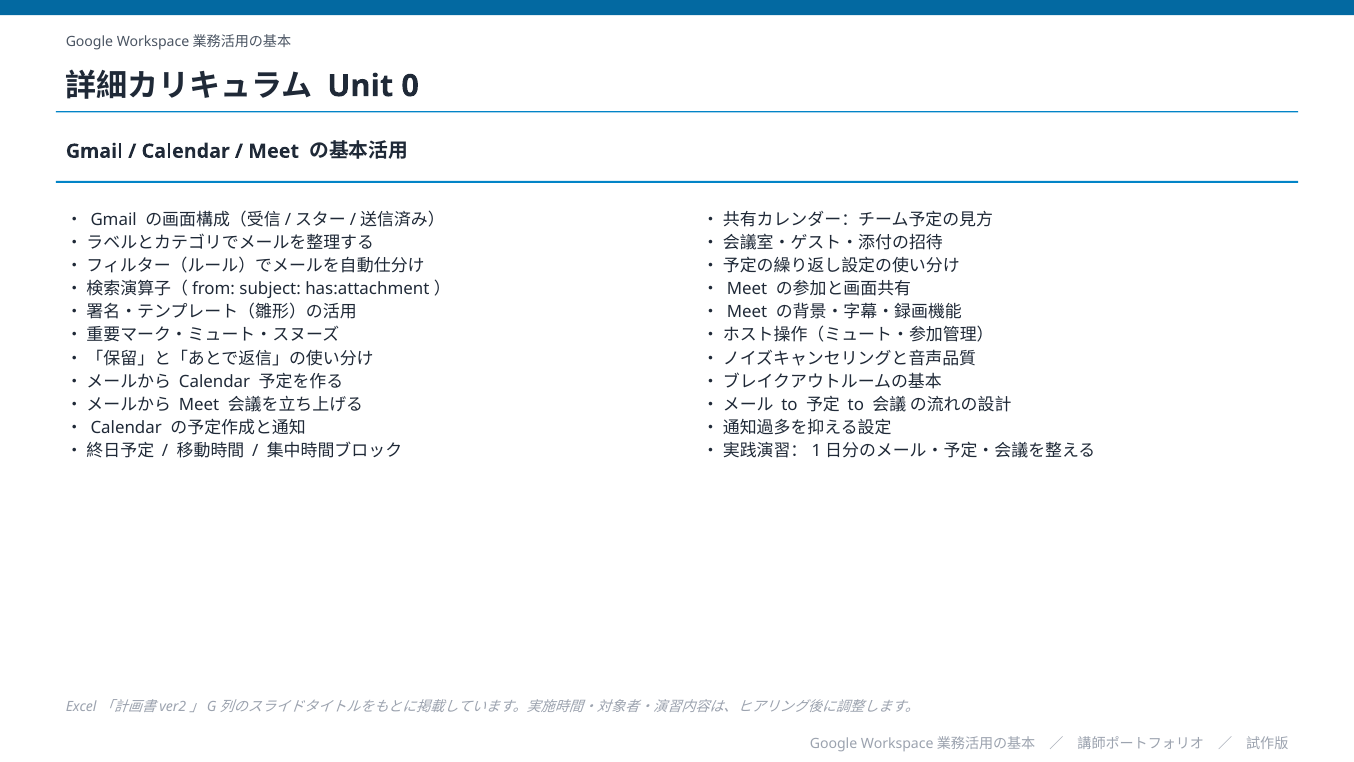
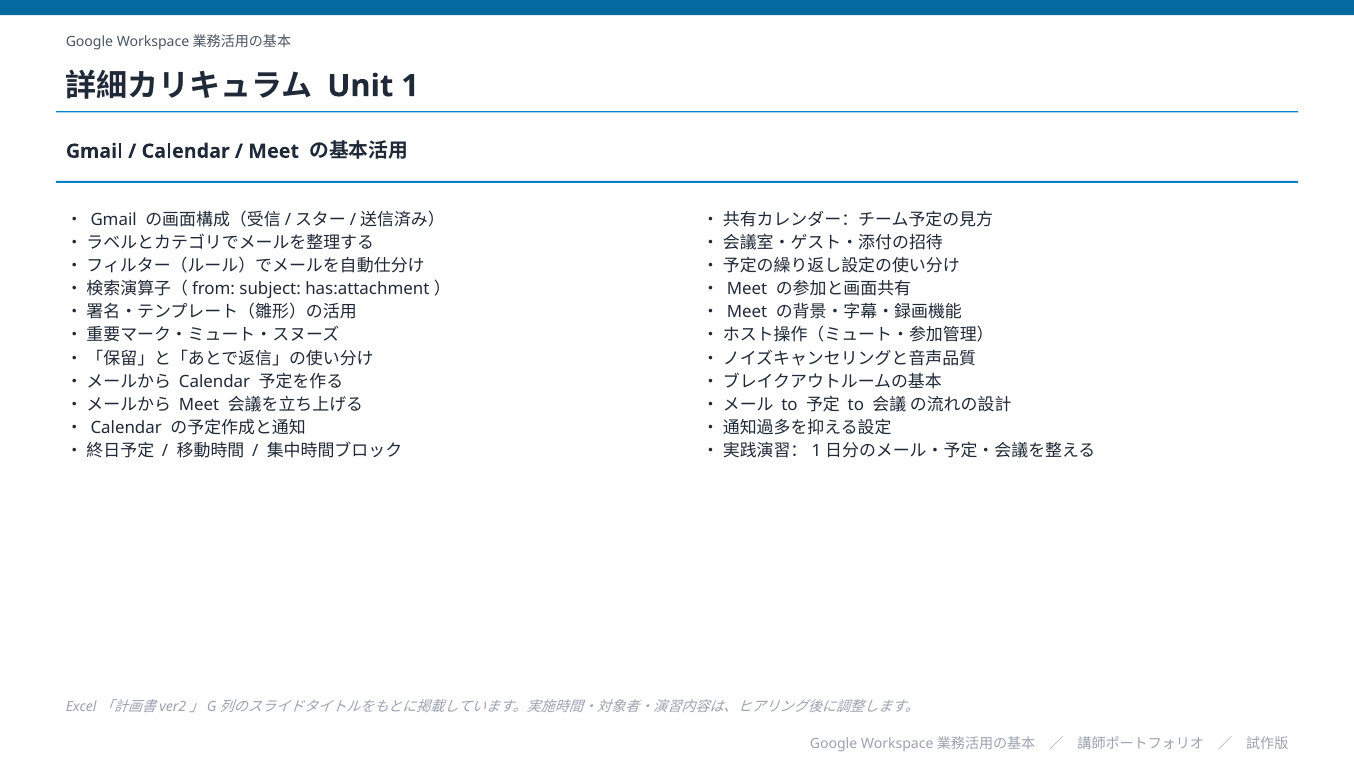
0: 0 -> 1 (410, 86)
